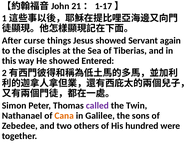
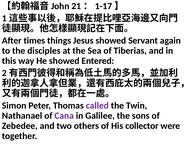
curse: curse -> times (34, 40)
Cana colour: orange -> purple (64, 115)
hundred: hundred -> collector (142, 126)
